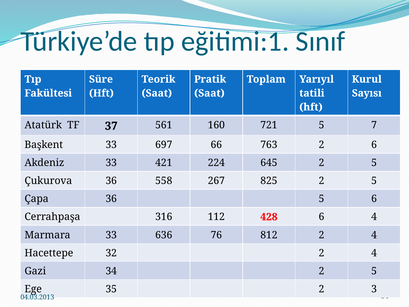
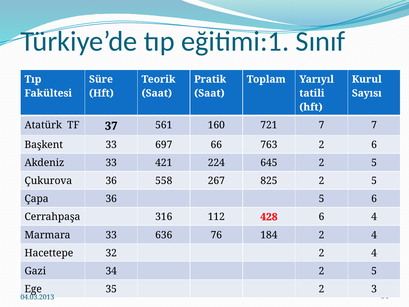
721 5: 5 -> 7 (322, 125)
812: 812 -> 184 (269, 235)
